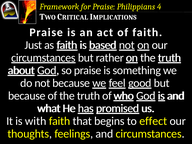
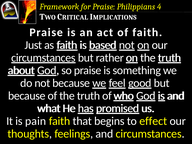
with: with -> pain (36, 121)
